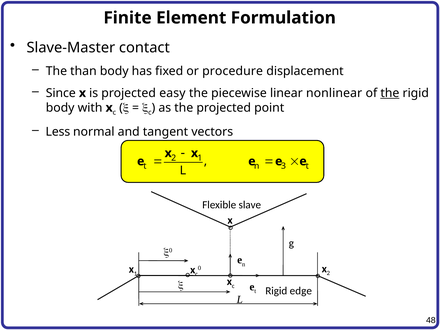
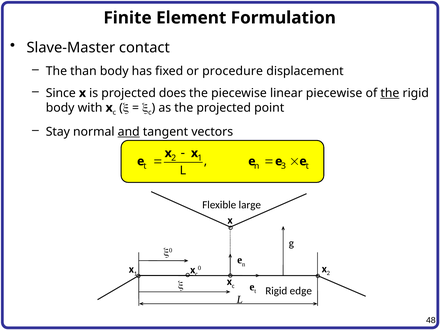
easy: easy -> does (173, 93)
linear nonlinear: nonlinear -> piecewise (334, 93)
Less: Less -> Stay (58, 132)
and underline: none -> present (129, 132)
slave: slave -> large (250, 205)
